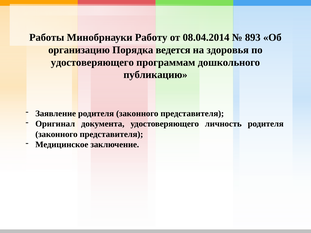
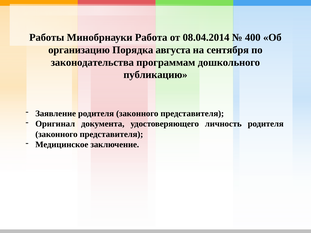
Работу: Работу -> Работа (151, 38)
893: 893 -> 400 (253, 38)
ведется: ведется -> августа (173, 50)
здоровья: здоровья -> сентября (228, 50)
удостоверяющего: удостоверяющего -> законодательства (92, 62)
